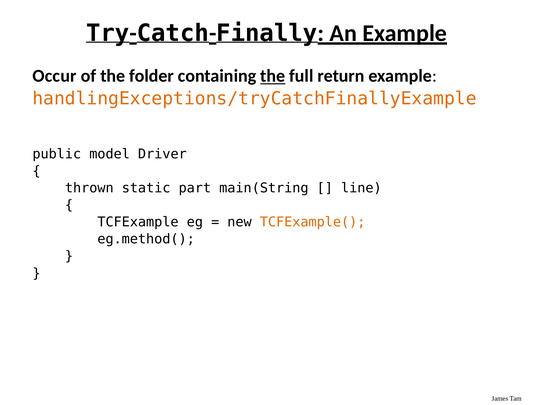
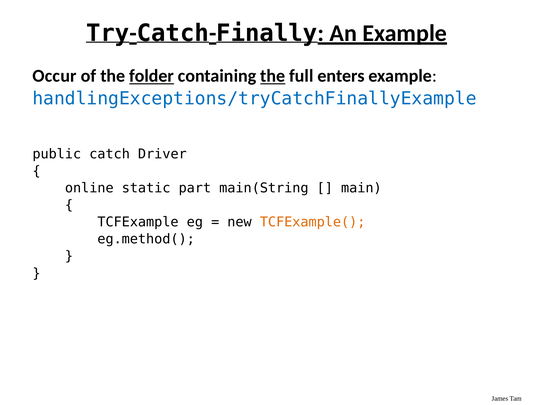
folder underline: none -> present (152, 76)
return: return -> enters (341, 76)
handlingExceptions/tryCatchFinallyExample colour: orange -> blue (255, 99)
model: model -> catch (110, 154)
thrown: thrown -> online (89, 188)
line: line -> main (361, 188)
